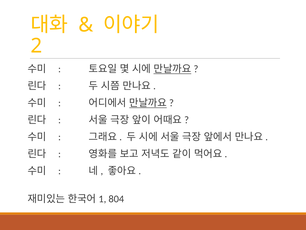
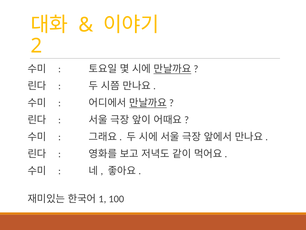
804: 804 -> 100 (116, 198)
